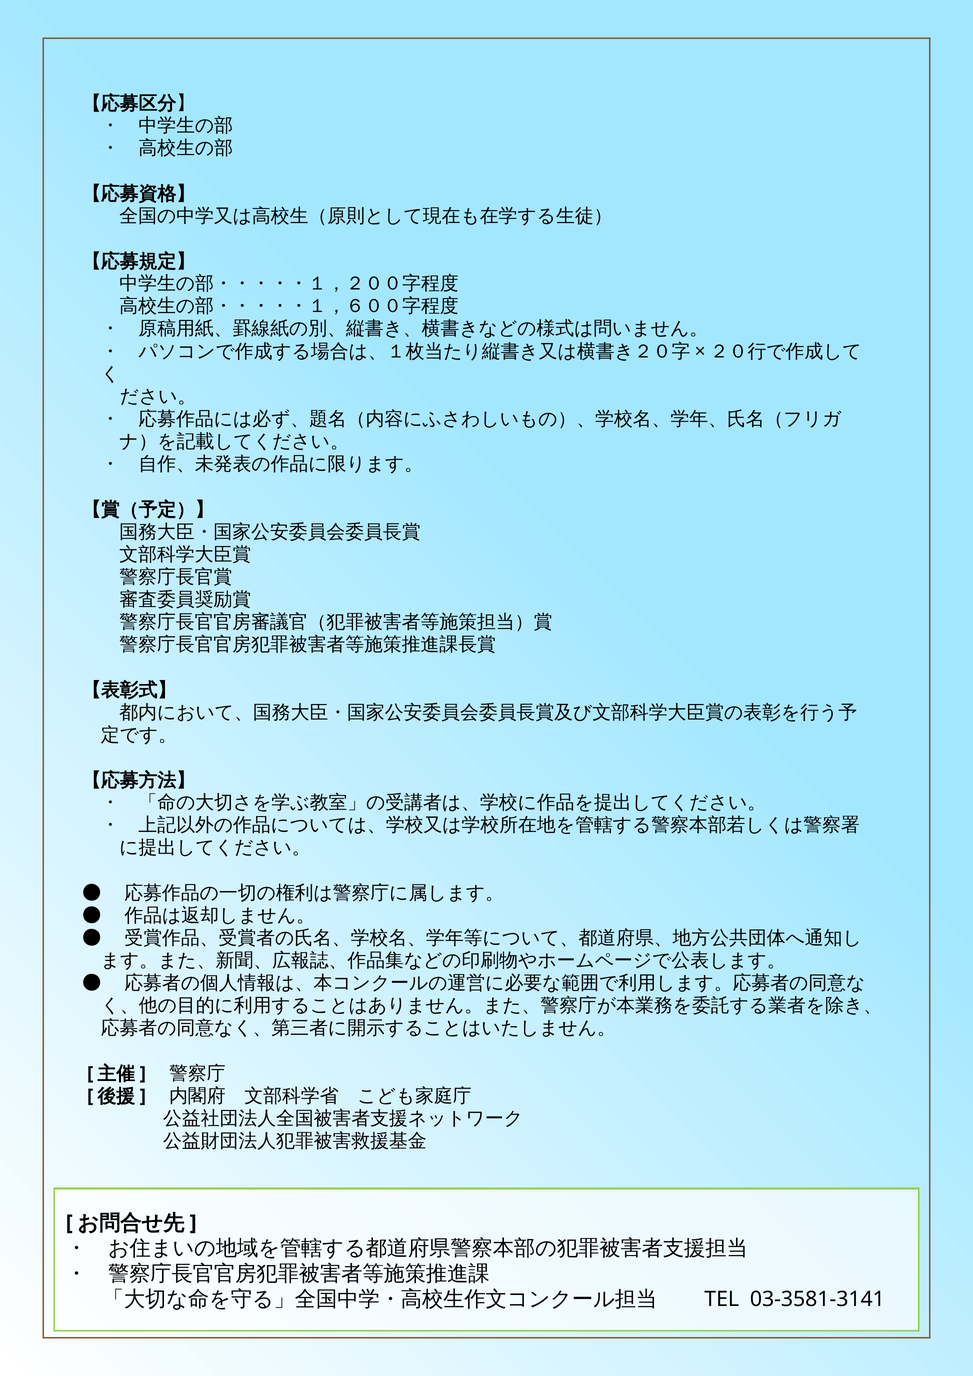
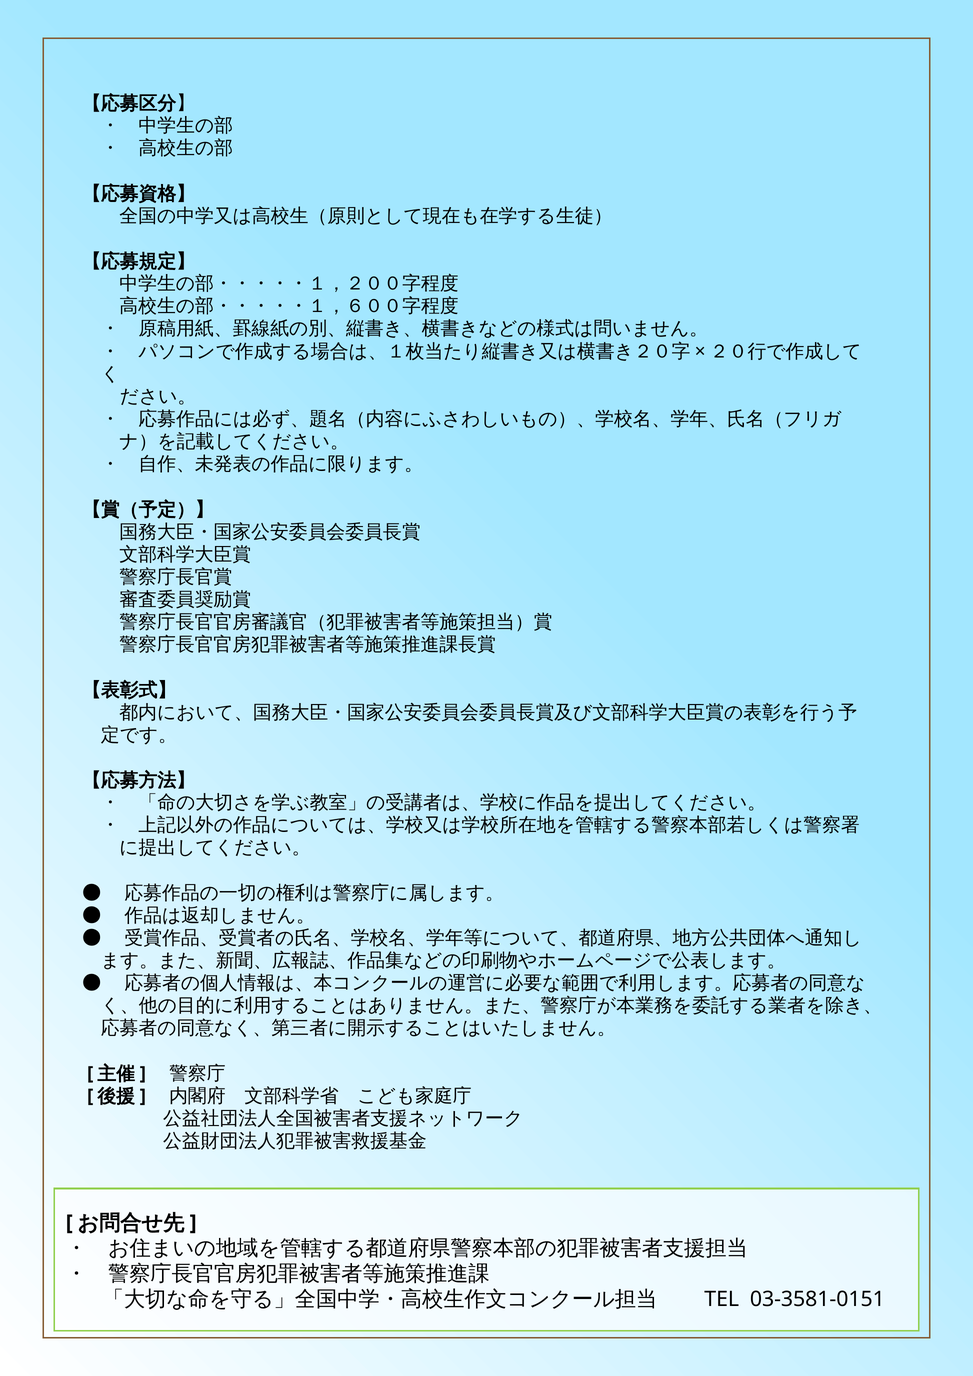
03-3581-3141: 03-3581-3141 -> 03-3581-0151 (817, 1299)
